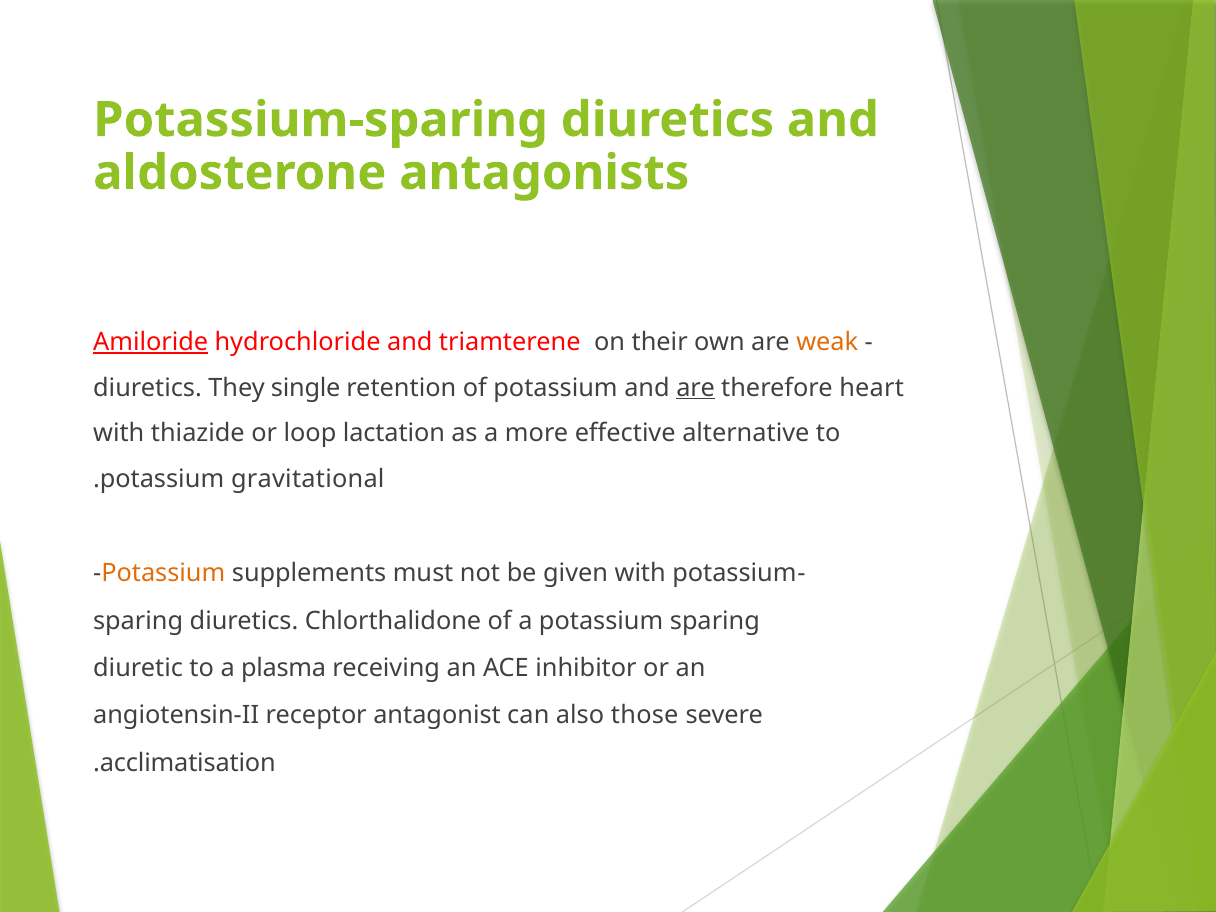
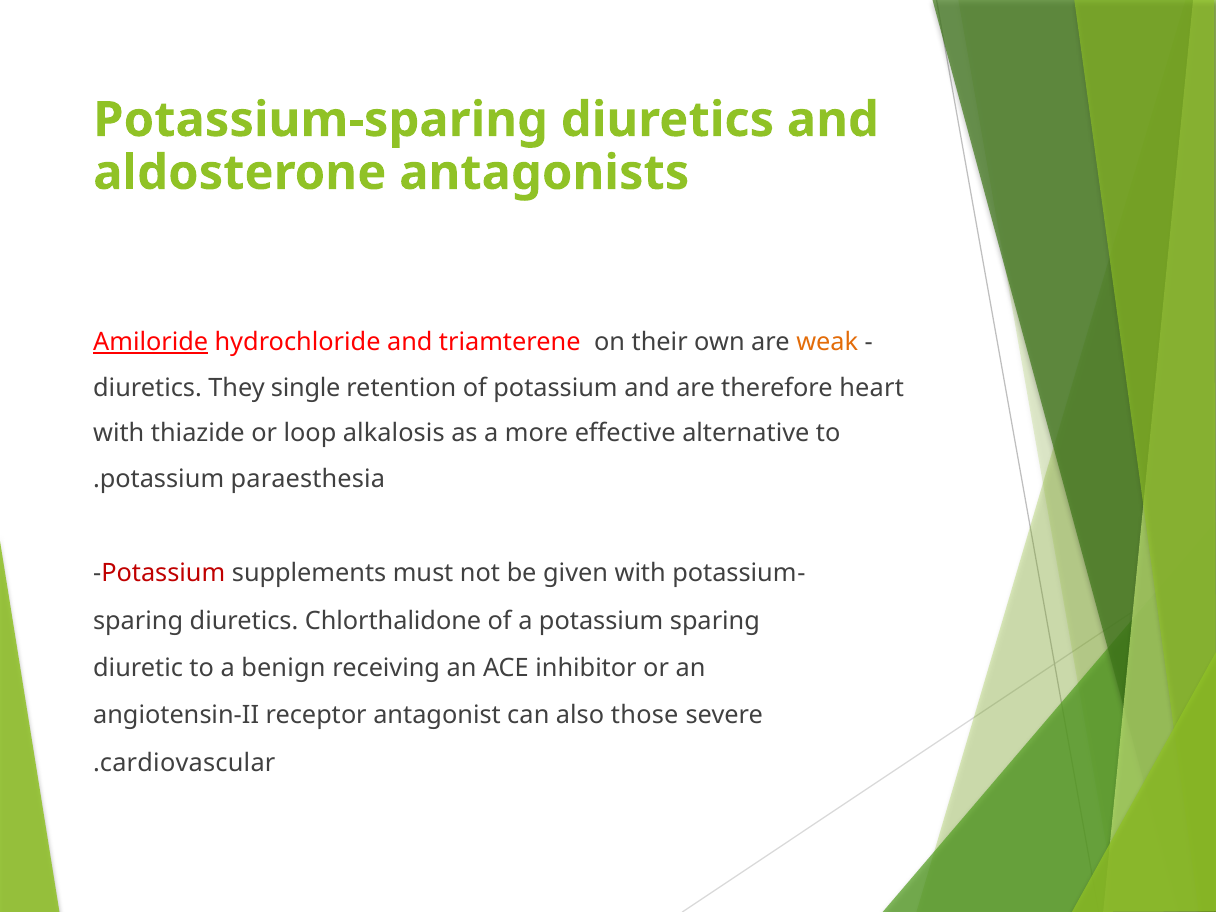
are underline: present -> none (696, 388)
lactation: lactation -> alkalosis (394, 433)
gravitational: gravitational -> paraesthesia (308, 479)
Potassium colour: orange -> red (163, 574)
plasma: plasma -> benign (283, 668)
acclimatisation: acclimatisation -> cardiovascular (188, 763)
